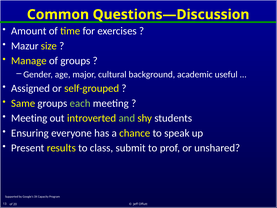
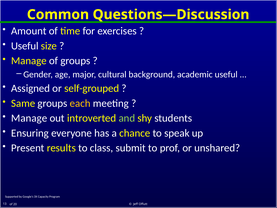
Mazur: Mazur -> Useful (25, 46)
each colour: light green -> yellow (80, 103)
Meeting: Meeting -> Manage (29, 118)
